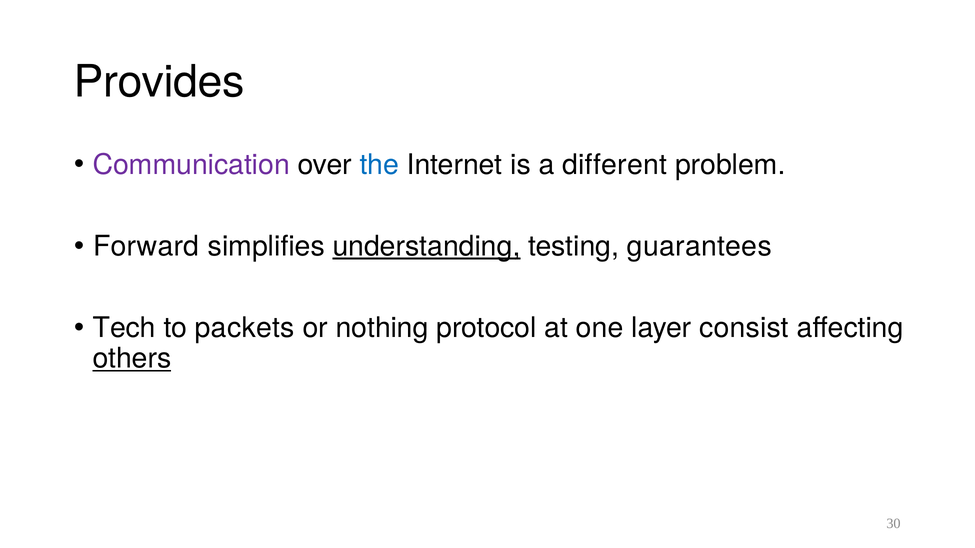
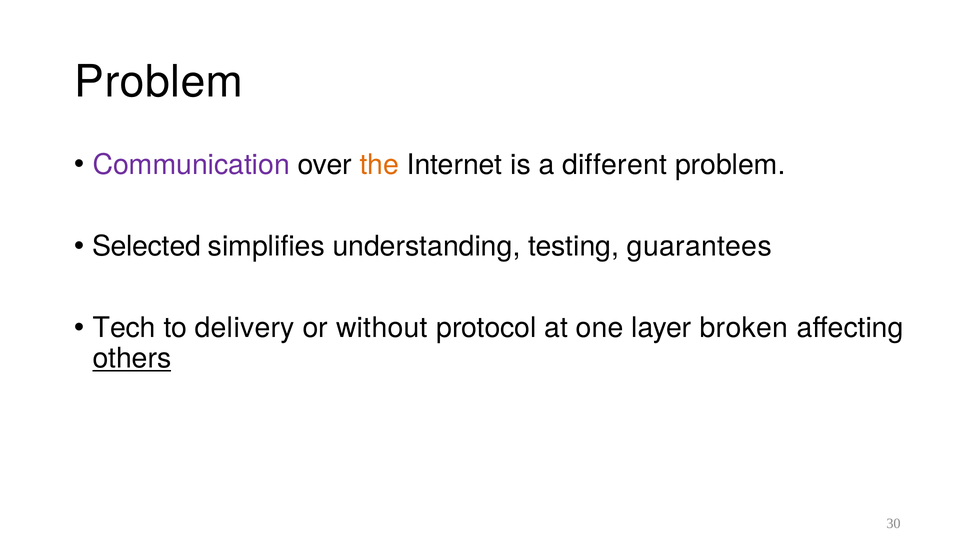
Provides: Provides -> Problem (159, 82)
the colour: blue -> orange (379, 165)
Forward: Forward -> Selected (147, 246)
understanding underline: present -> none (427, 246)
packets: packets -> delivery (245, 328)
nothing: nothing -> without (382, 328)
consist: consist -> broken (744, 328)
